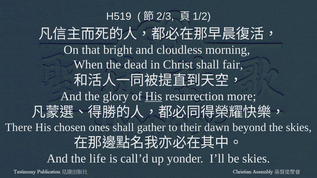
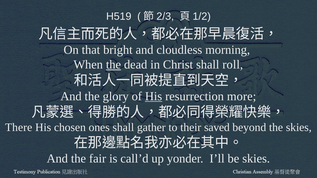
the underline: none -> present (113, 65)
fair: fair -> roll (233, 65)
dawn: dawn -> saved (217, 128)
life: life -> fair (98, 159)
